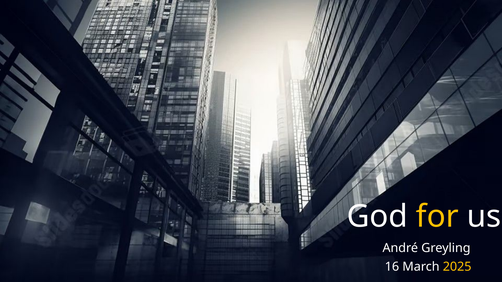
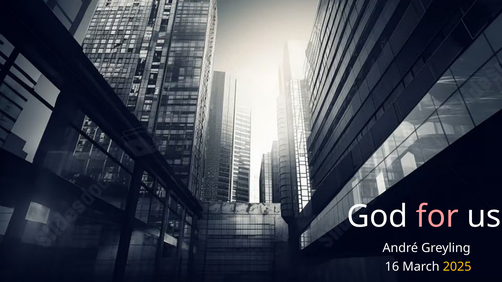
for colour: yellow -> pink (437, 217)
